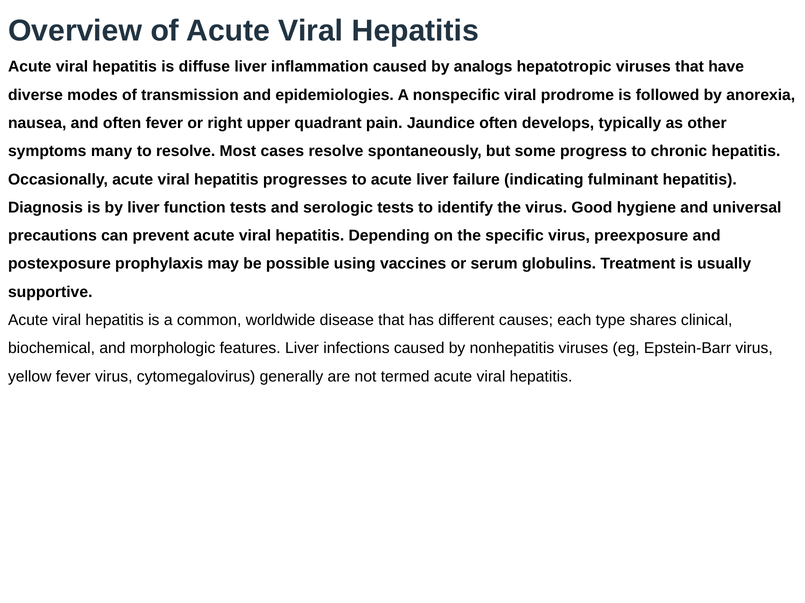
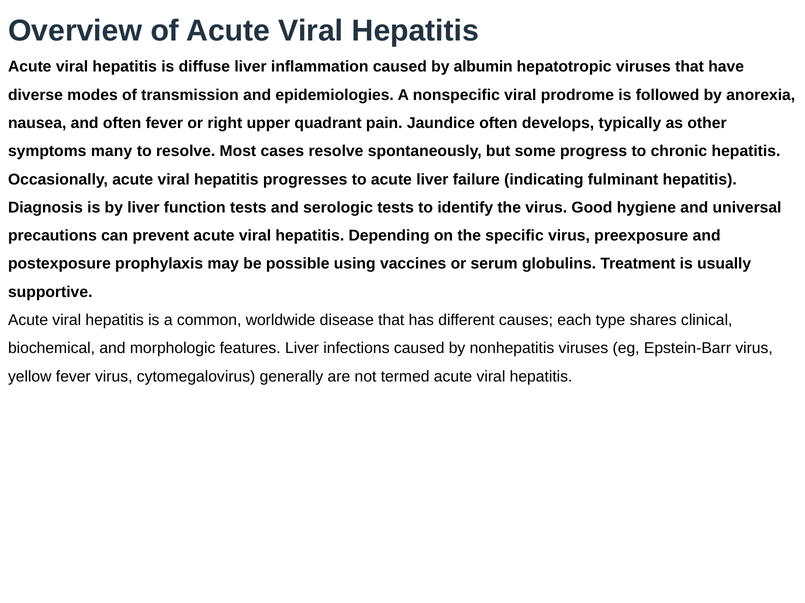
analogs: analogs -> albumin (483, 67)
